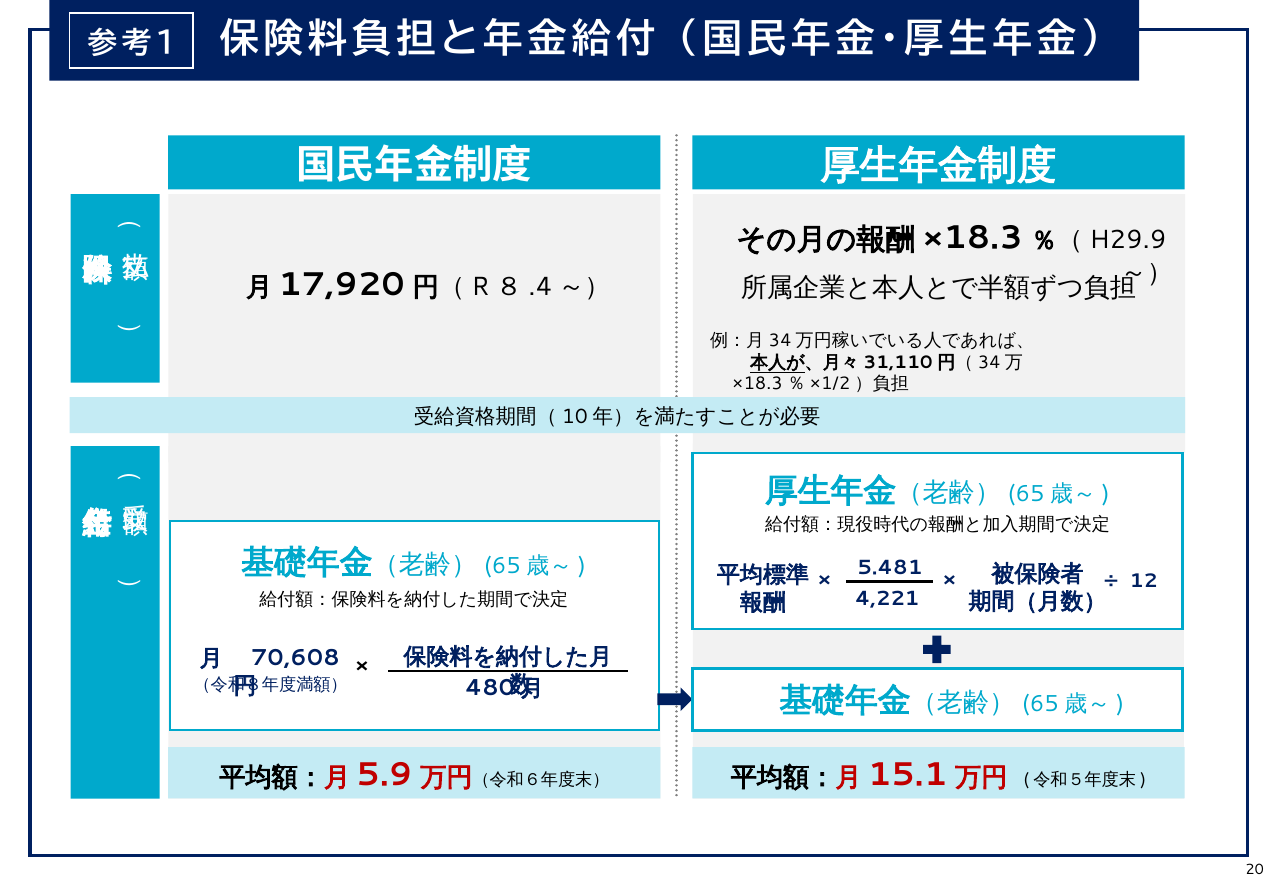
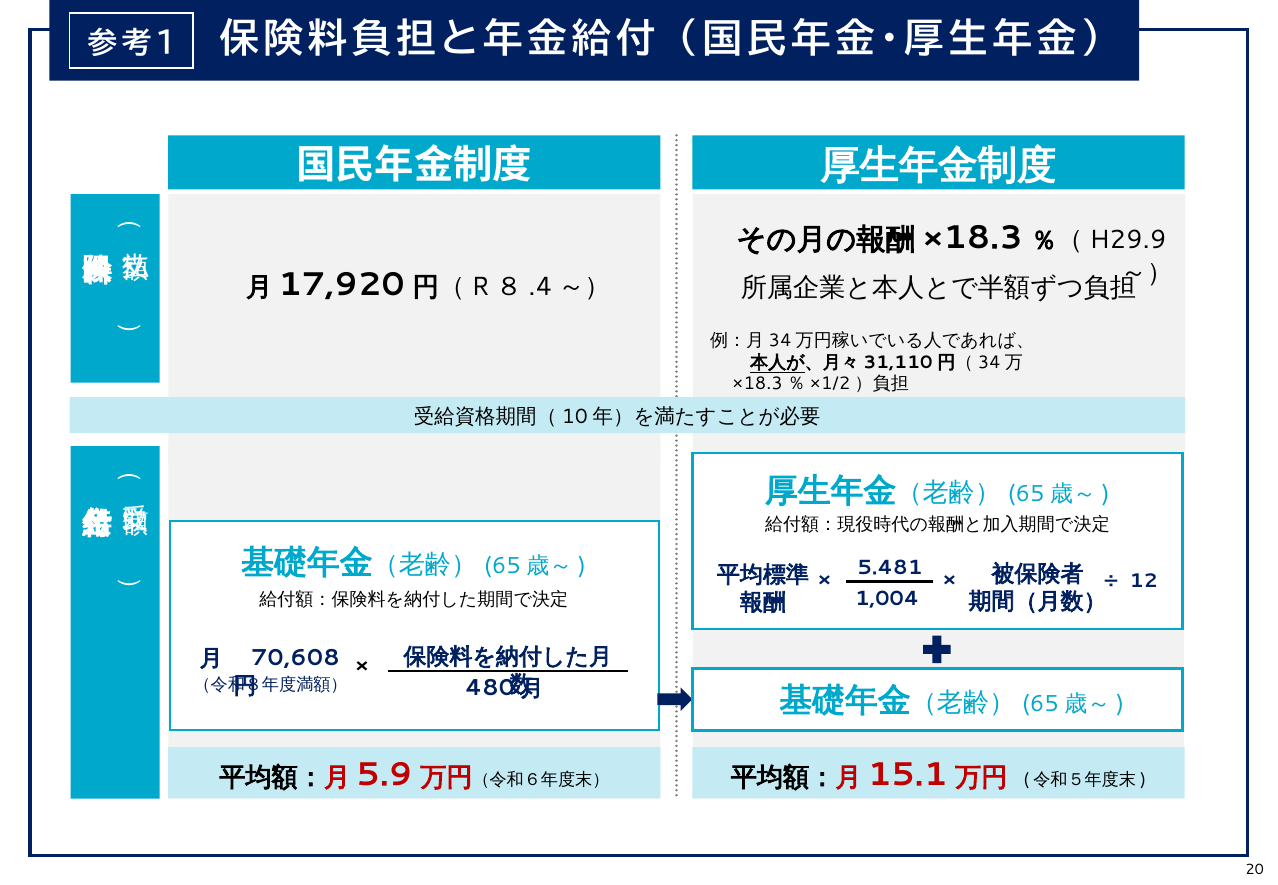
4,221: 4,221 -> 1,004 (887, 599)
